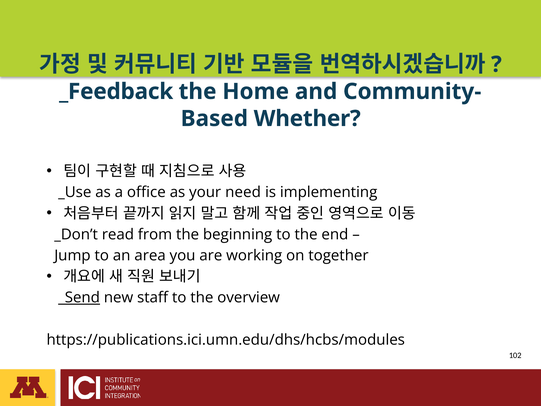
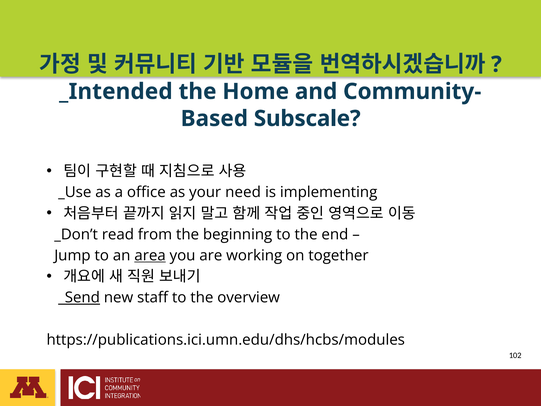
_Feedback: _Feedback -> _Intended (116, 91)
Whether: Whether -> Subscale (307, 119)
area underline: none -> present (150, 255)
